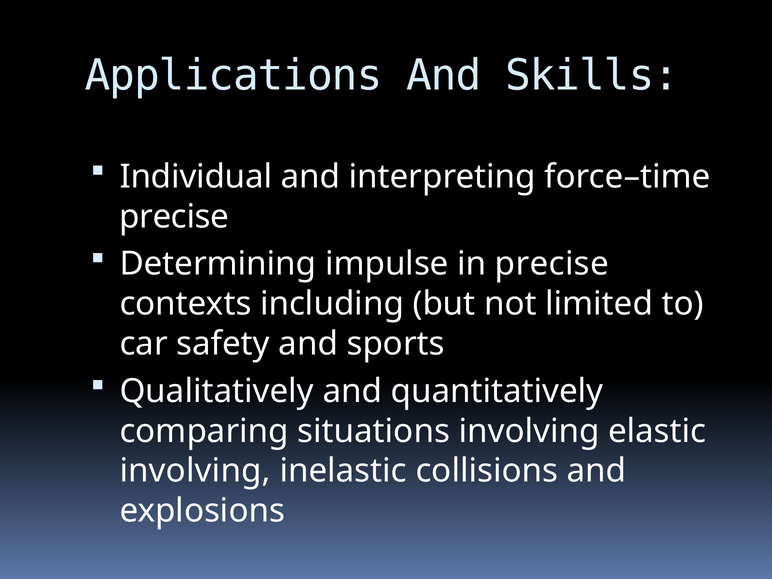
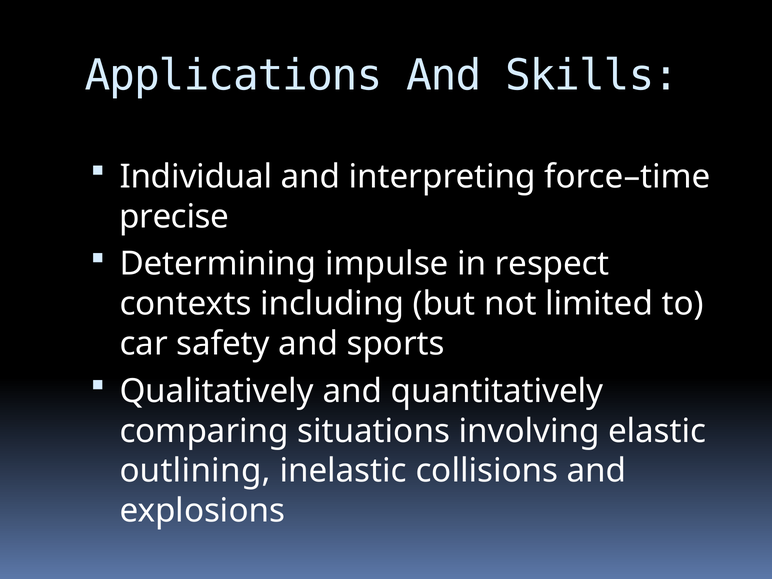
in precise: precise -> respect (552, 264)
involving: involving -> outlining (195, 471)
